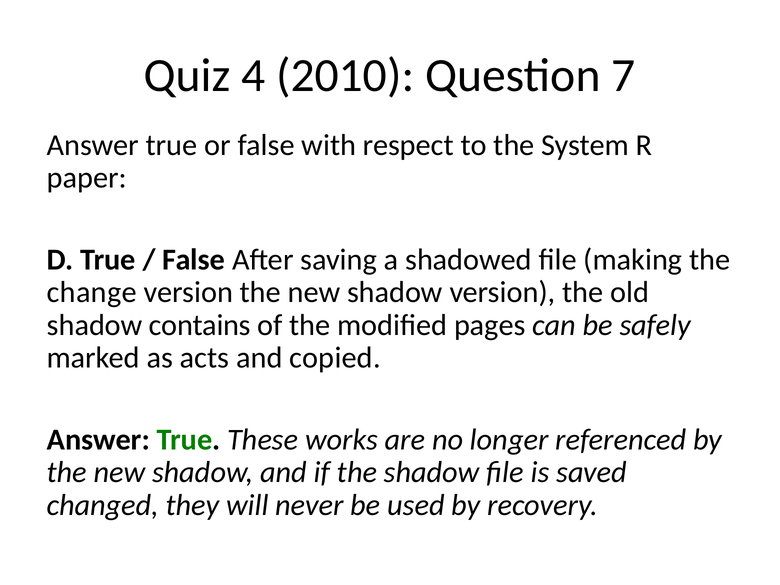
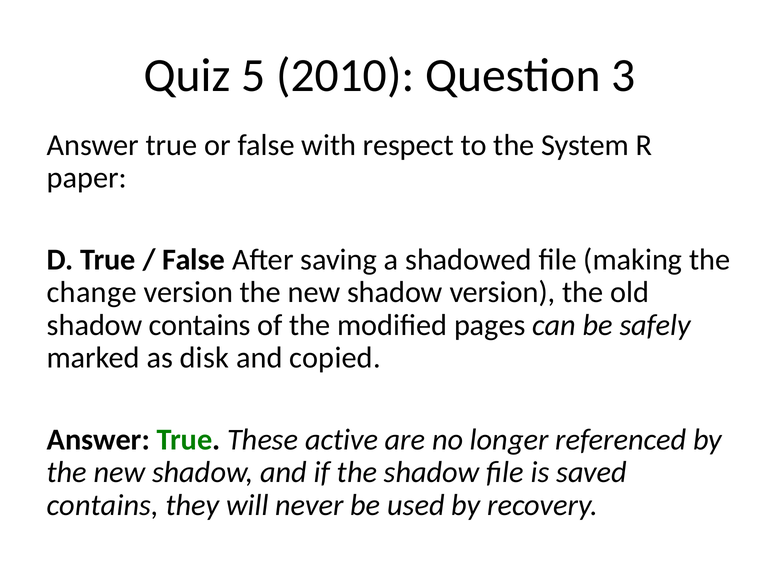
4: 4 -> 5 (253, 76)
7: 7 -> 3 (624, 76)
acts: acts -> disk (204, 358)
works: works -> active (342, 440)
changed: changed -> contains (103, 505)
